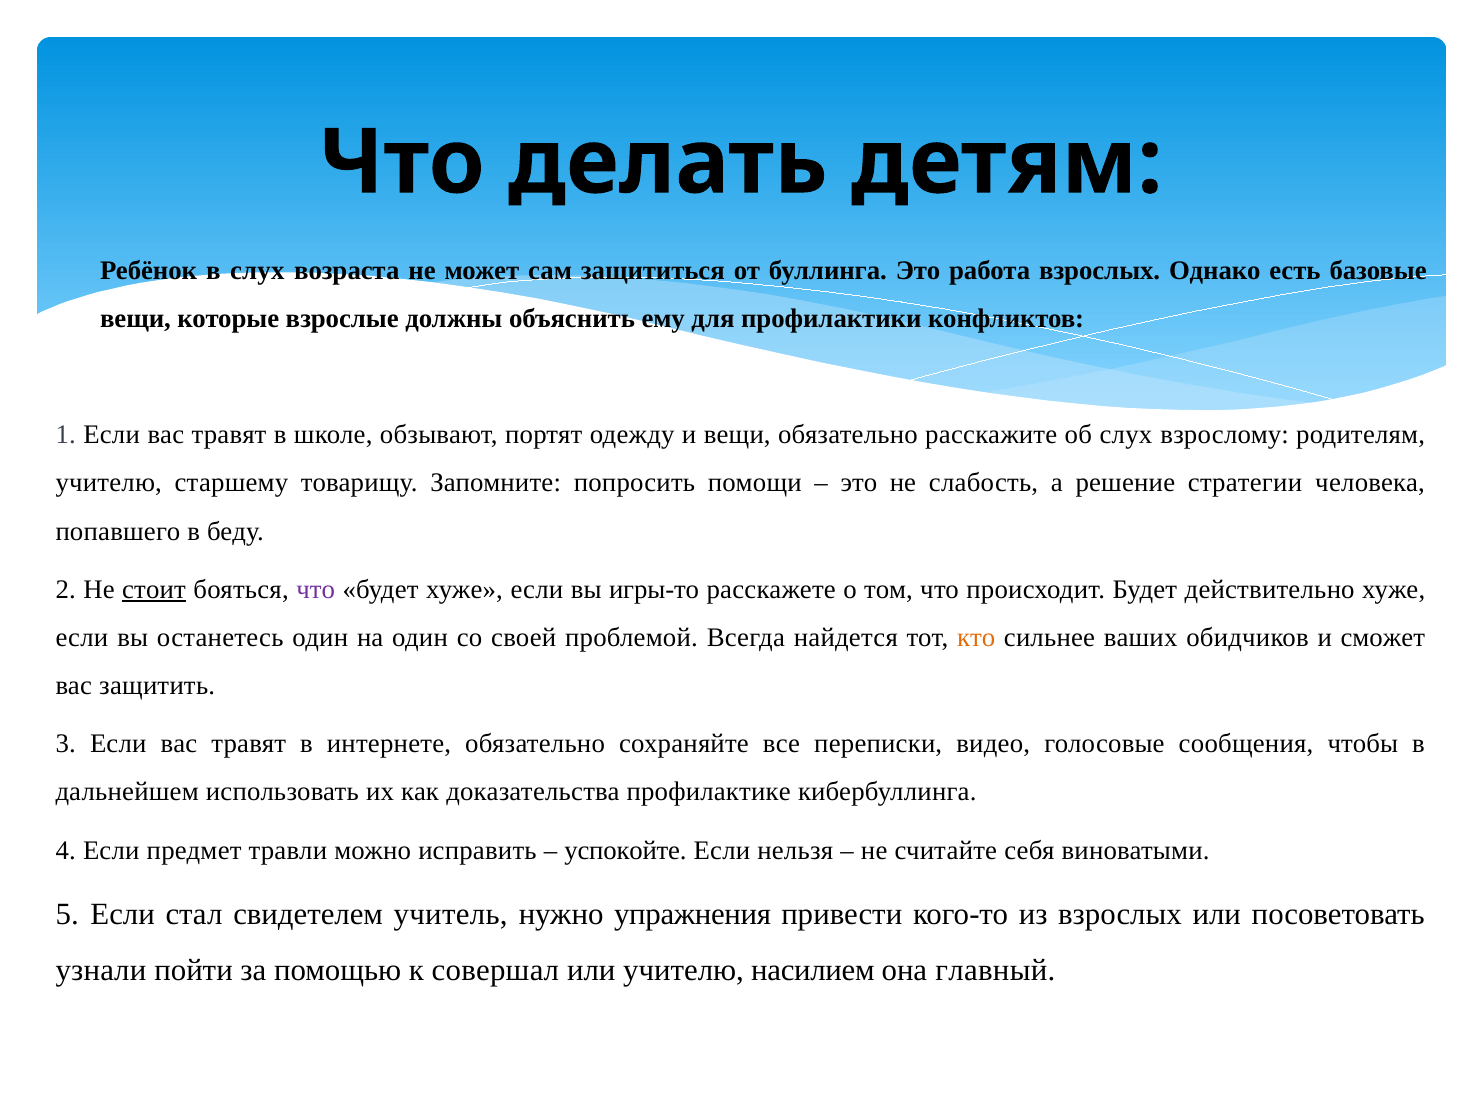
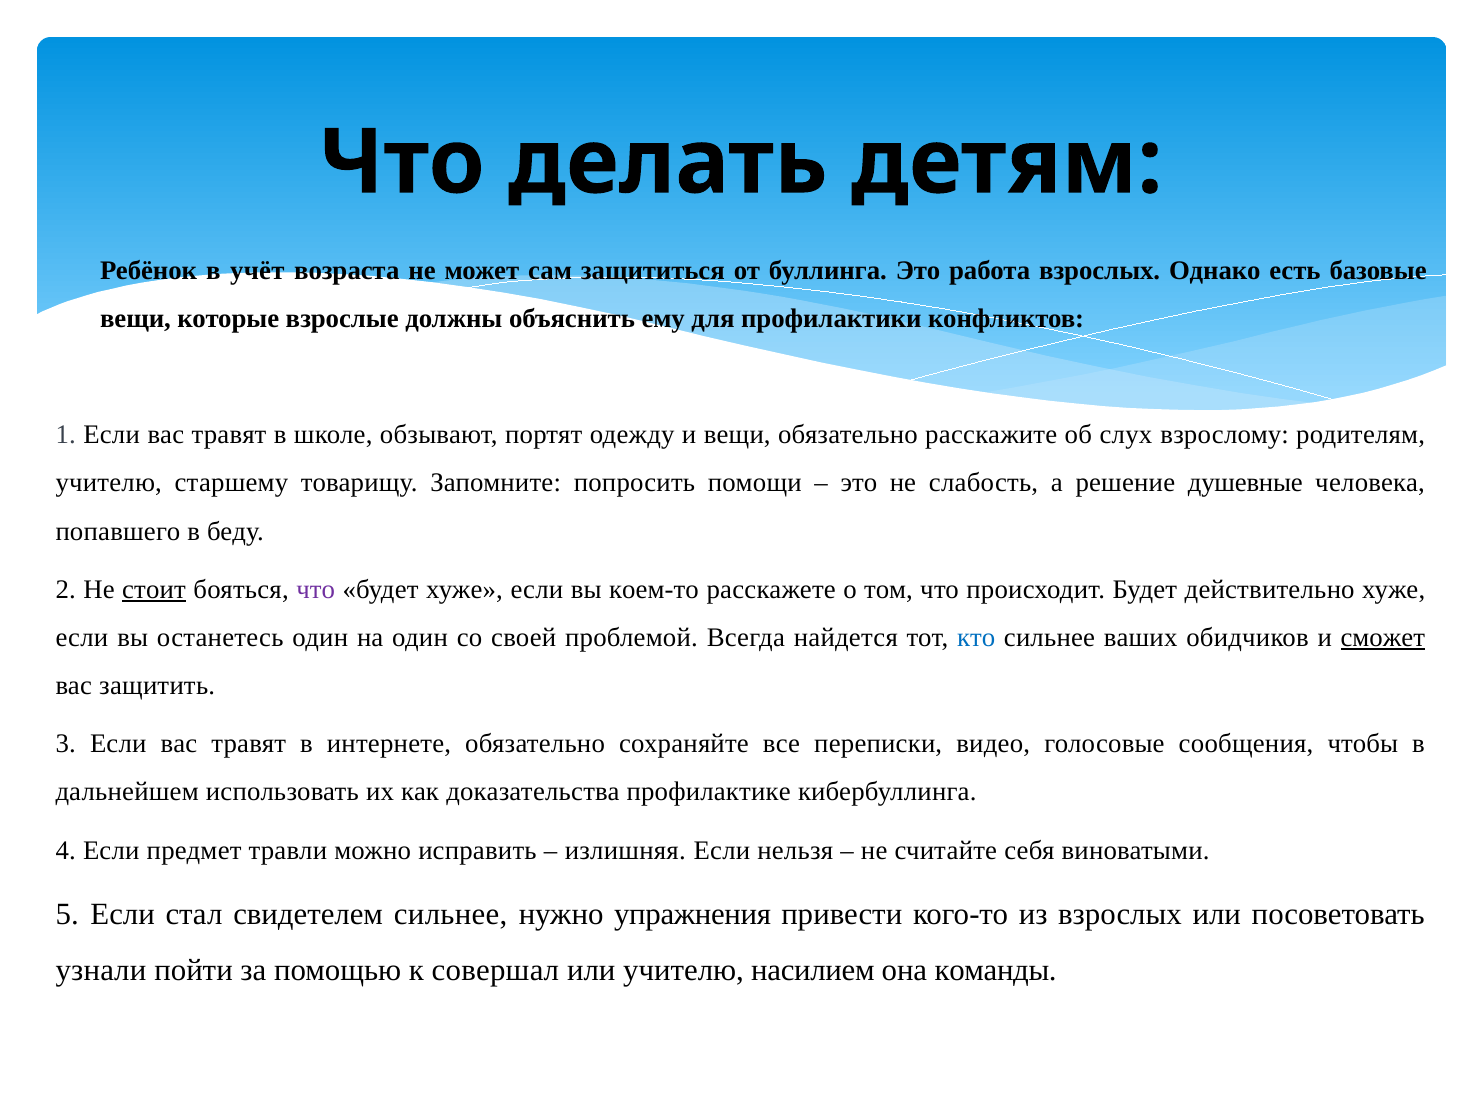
в слух: слух -> учёт (257, 270)
стратегии: стратегии -> душевные (1245, 483)
игры-то: игры-то -> коем-то (654, 589)
кто colour: orange -> blue (976, 637)
сможет underline: none -> present (1383, 637)
успокойте: успокойте -> излишняя (625, 850)
свидетелем учитель: учитель -> сильнее (451, 914)
главный: главный -> команды (996, 969)
